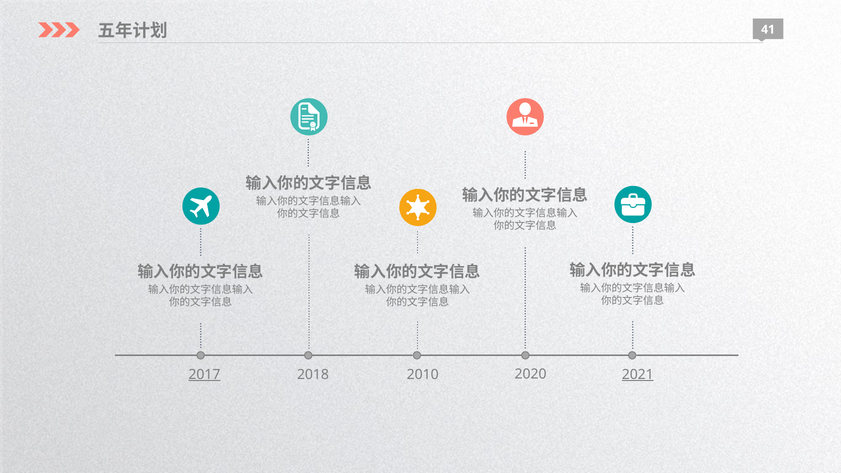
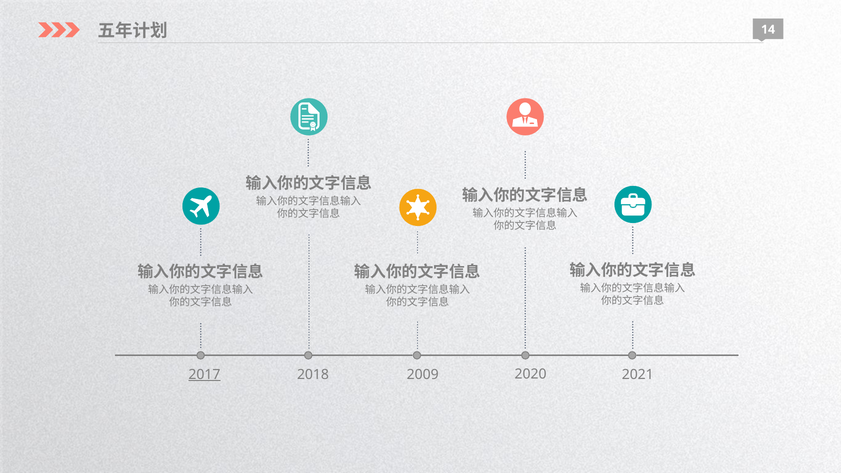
41: 41 -> 14 (768, 30)
2010: 2010 -> 2009 (423, 375)
2021 underline: present -> none (638, 375)
